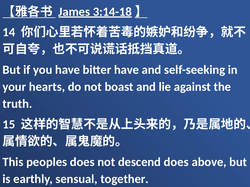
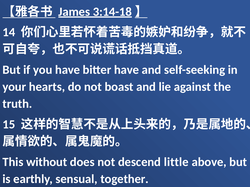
peoples: peoples -> without (47, 162)
descend does: does -> little (176, 162)
